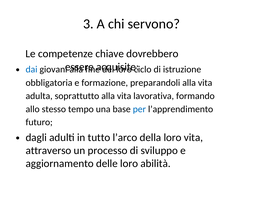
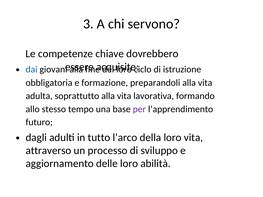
per colour: blue -> purple (139, 109)
